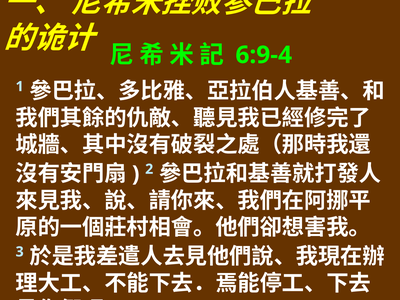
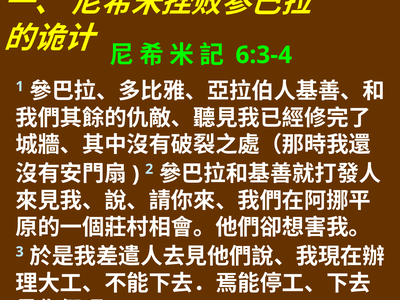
6:9-4: 6:9-4 -> 6:3-4 (264, 55)
